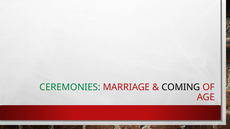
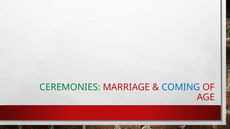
COMING colour: black -> blue (181, 87)
